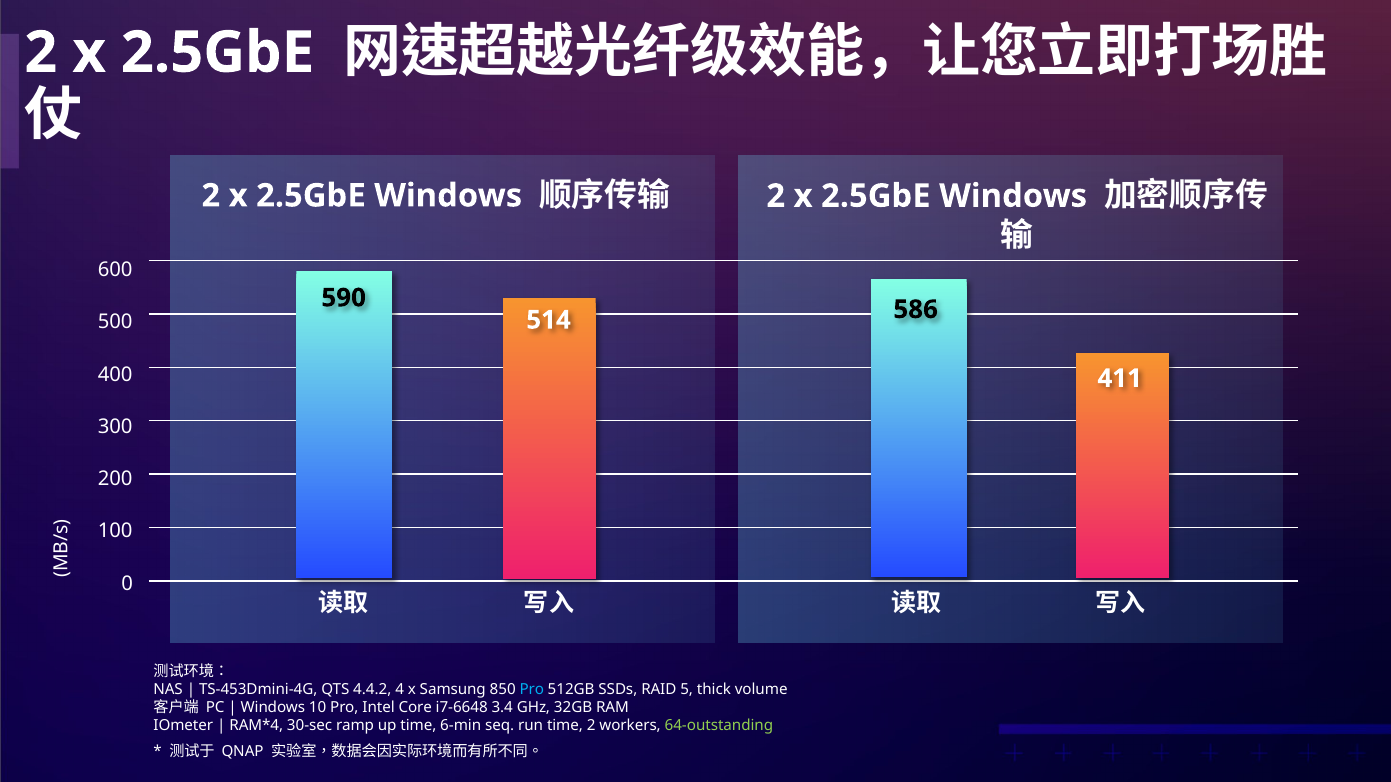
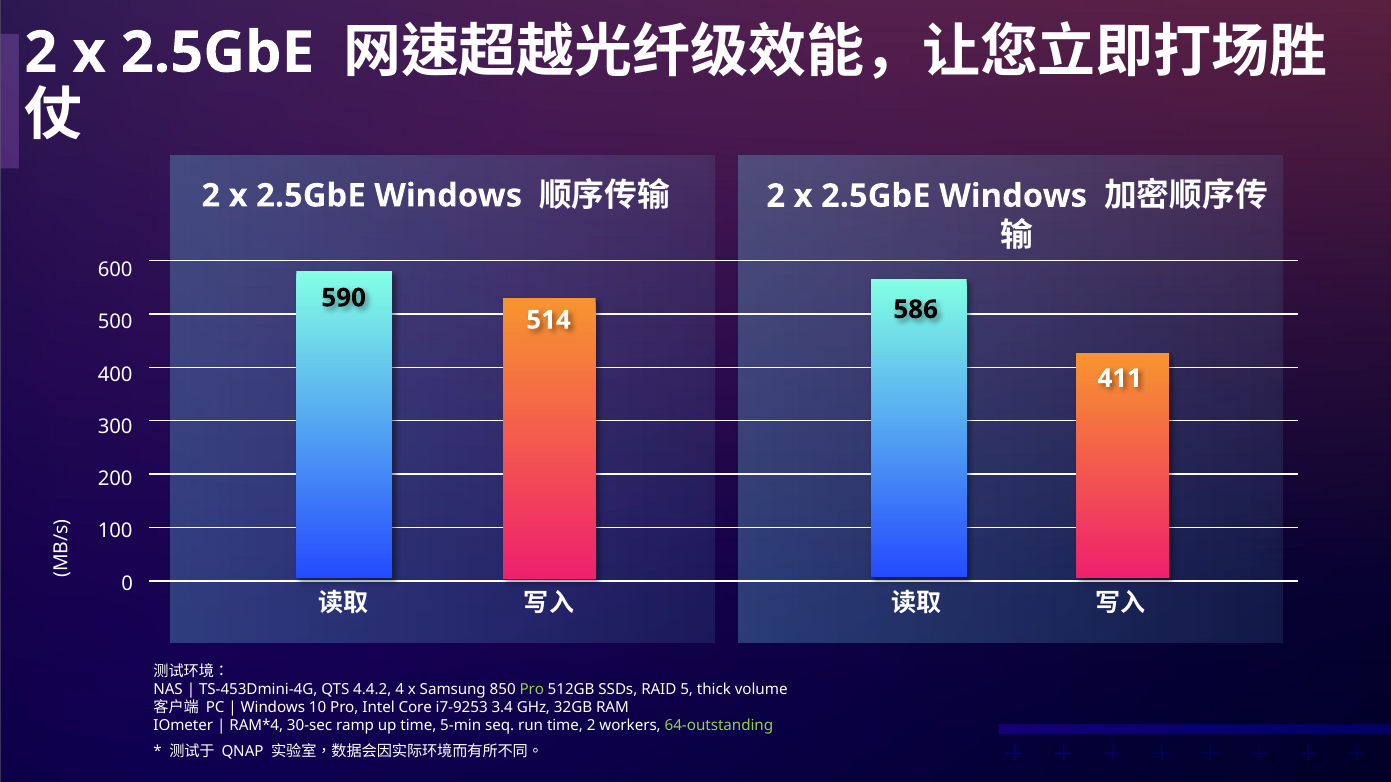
Pro colour: light blue -> light green (532, 690)
i7-6648: i7-6648 -> i7-9253 (462, 708)
6-min: 6-min -> 5-min (461, 726)
